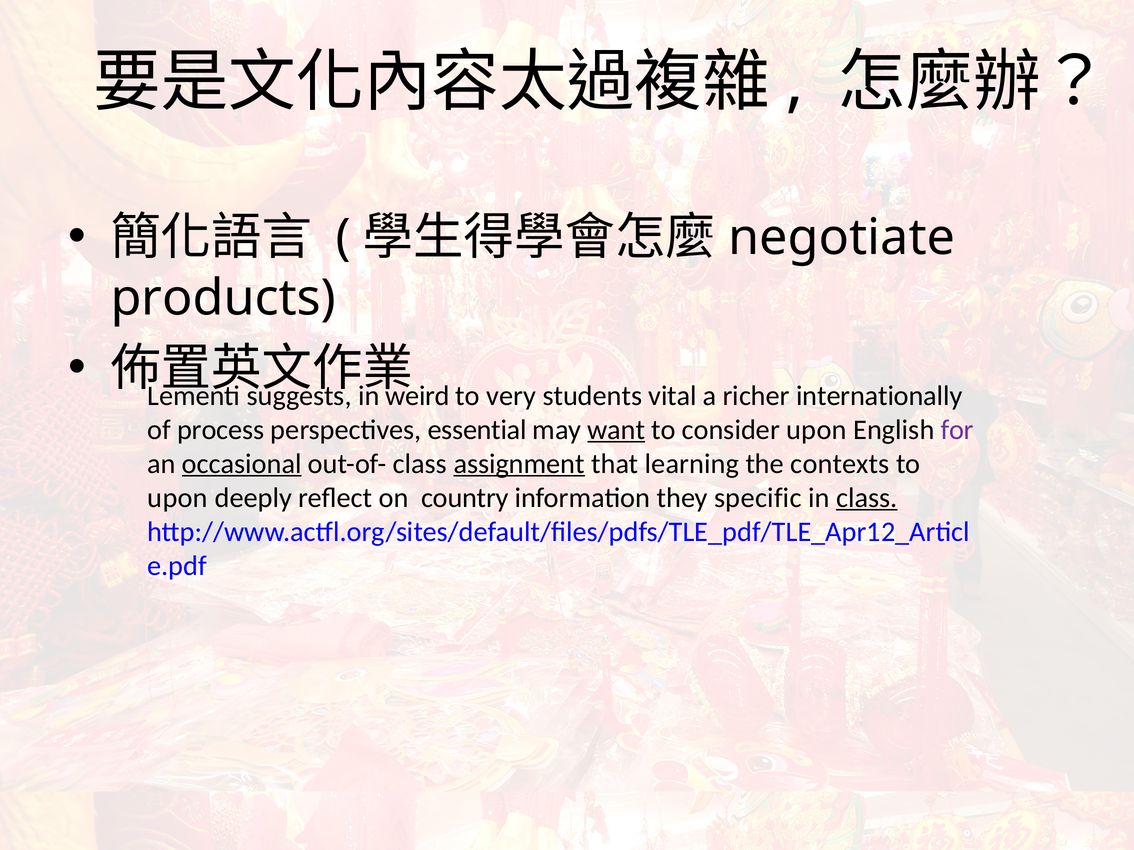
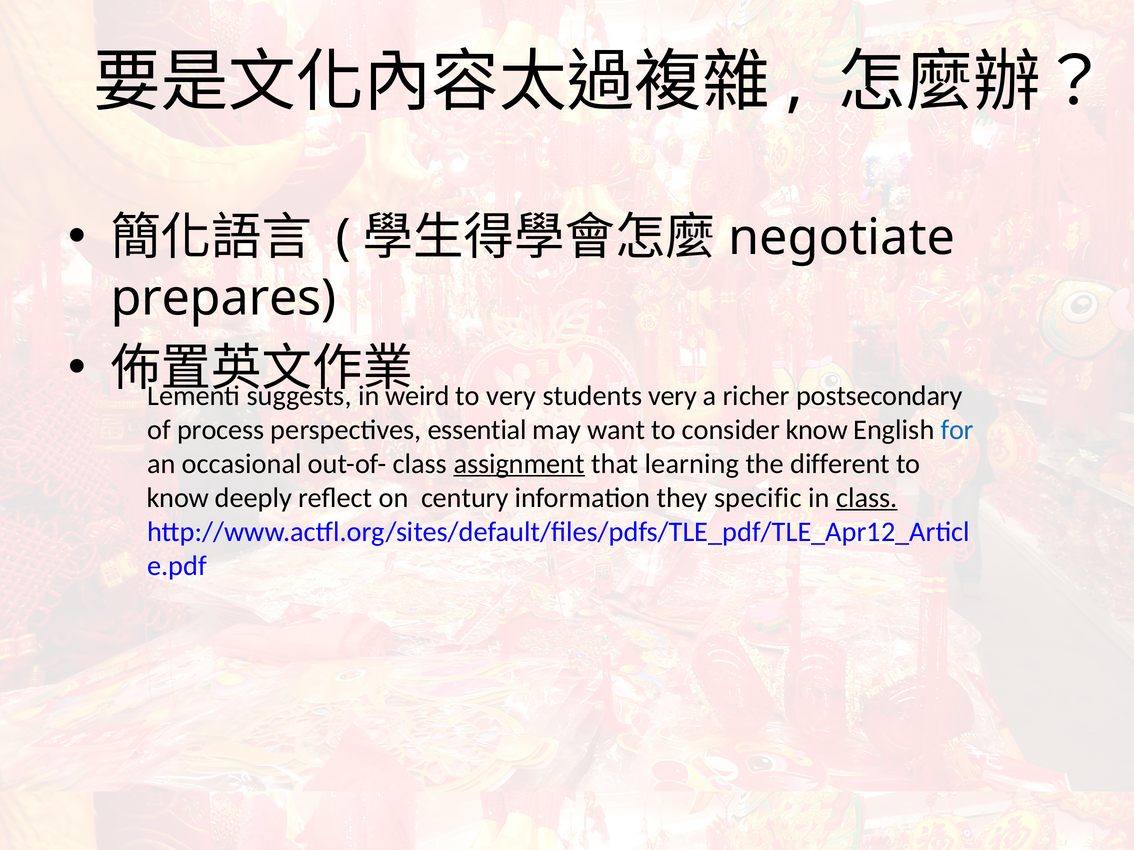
products: products -> prepares (223, 298)
students vital: vital -> very (673, 396)
internationally: internationally -> postsecondary (879, 396)
want underline: present -> none (616, 430)
consider upon: upon -> know (817, 430)
for colour: purple -> blue (957, 430)
occasional underline: present -> none (242, 464)
contexts: contexts -> different (840, 464)
upon: upon -> know (178, 498)
country: country -> century (465, 498)
